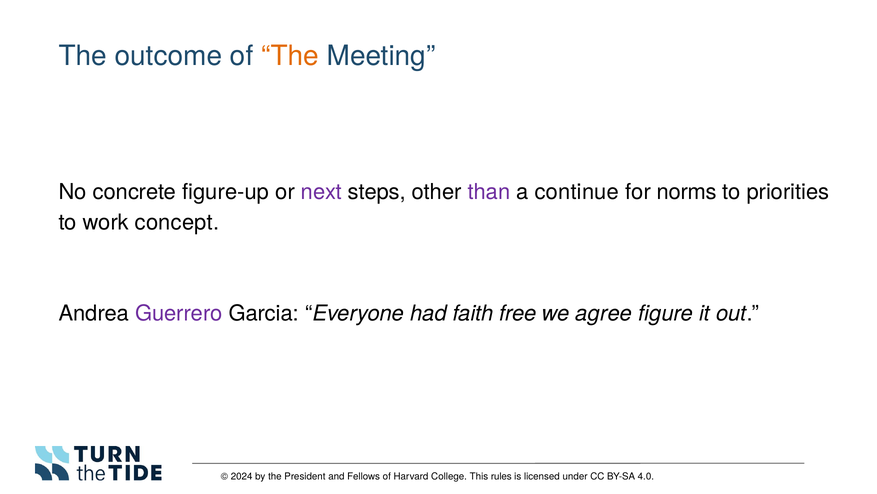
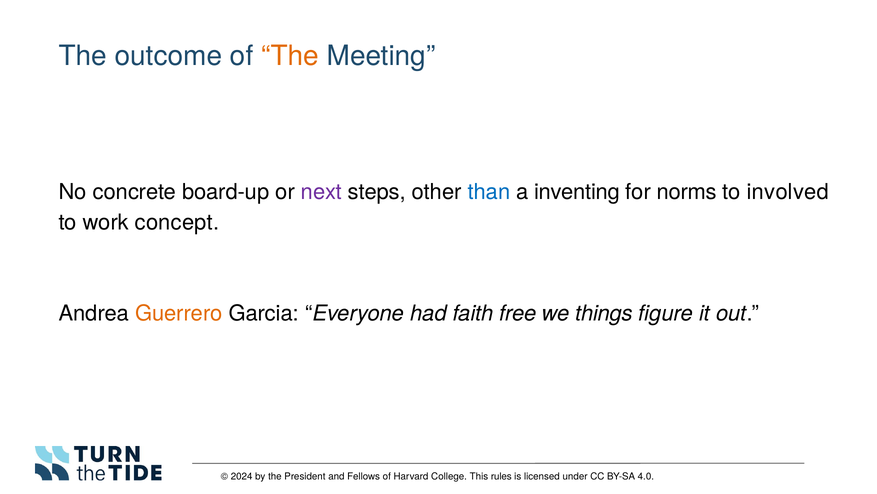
figure-up: figure-up -> board-up (226, 192)
than colour: purple -> blue (489, 192)
continue: continue -> inventing (577, 192)
priorities: priorities -> involved (788, 192)
Guerrero colour: purple -> orange (179, 313)
agree: agree -> things (604, 313)
